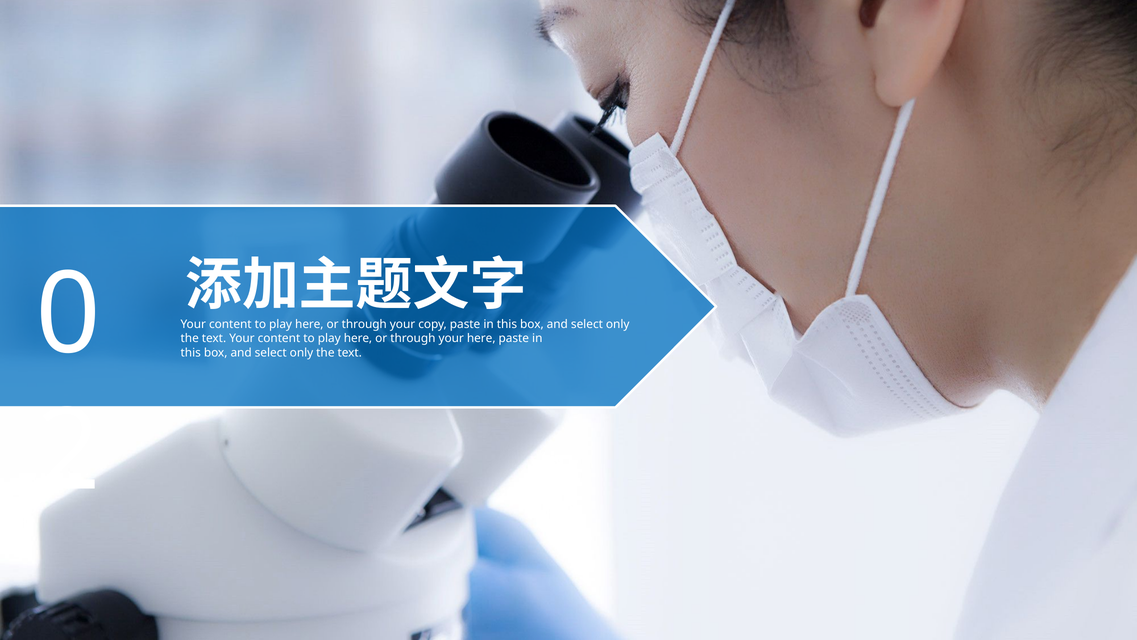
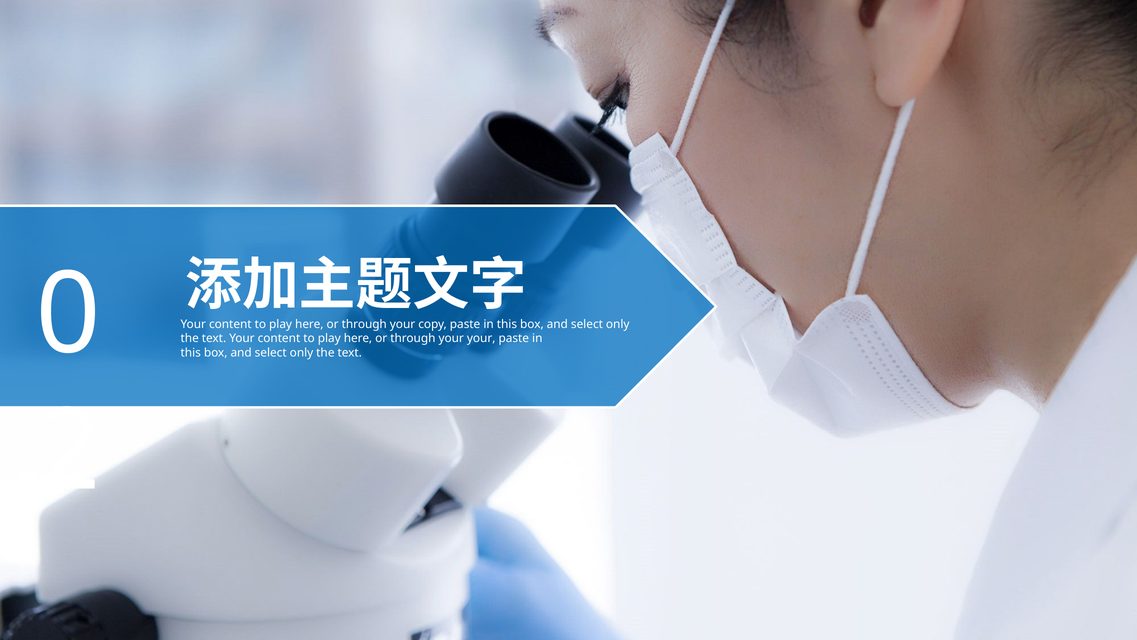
your here: here -> your (481, 338)
